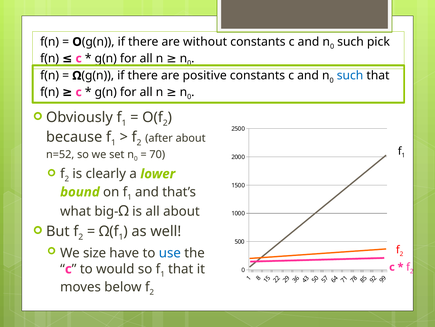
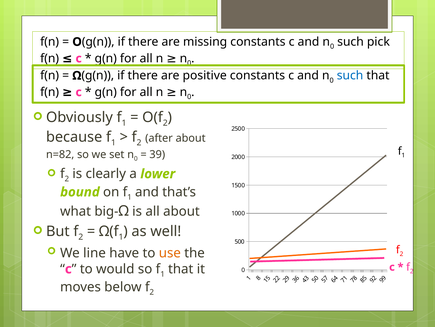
without: without -> missing (205, 42)
n=52: n=52 -> n=82 (60, 154)
70: 70 -> 39 (157, 154)
size: size -> line (94, 252)
use colour: blue -> orange (170, 252)
